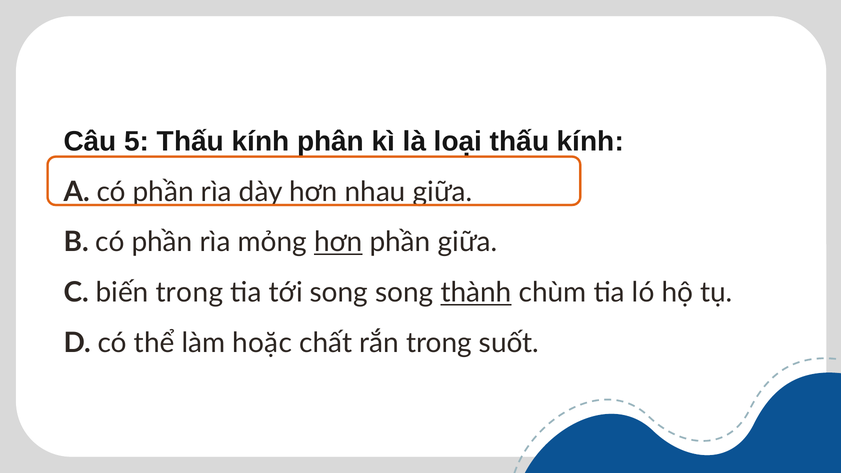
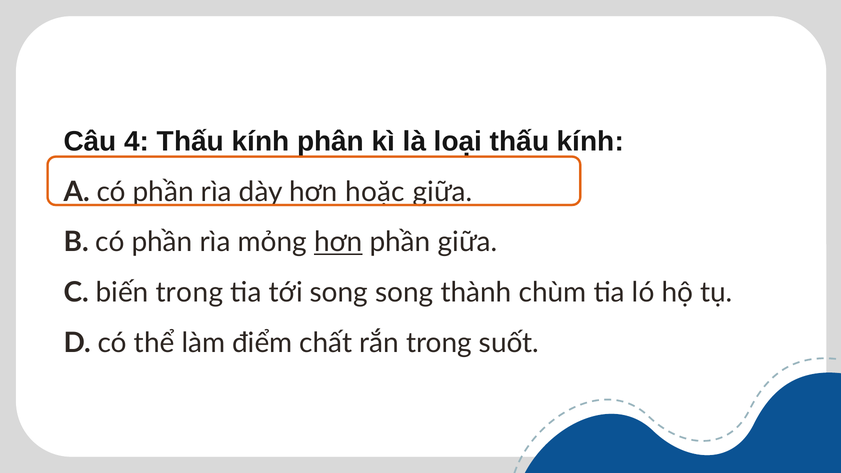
5: 5 -> 4 (137, 141)
nhau: nhau -> hoặc (375, 192)
thành underline: present -> none (476, 293)
hoặc: hoặc -> điểm (262, 343)
